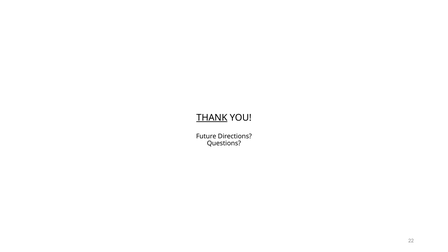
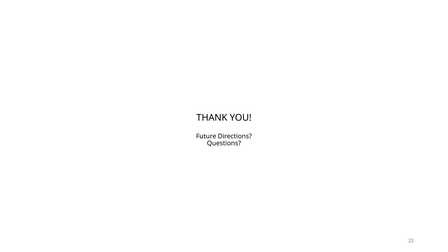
THANK underline: present -> none (212, 118)
